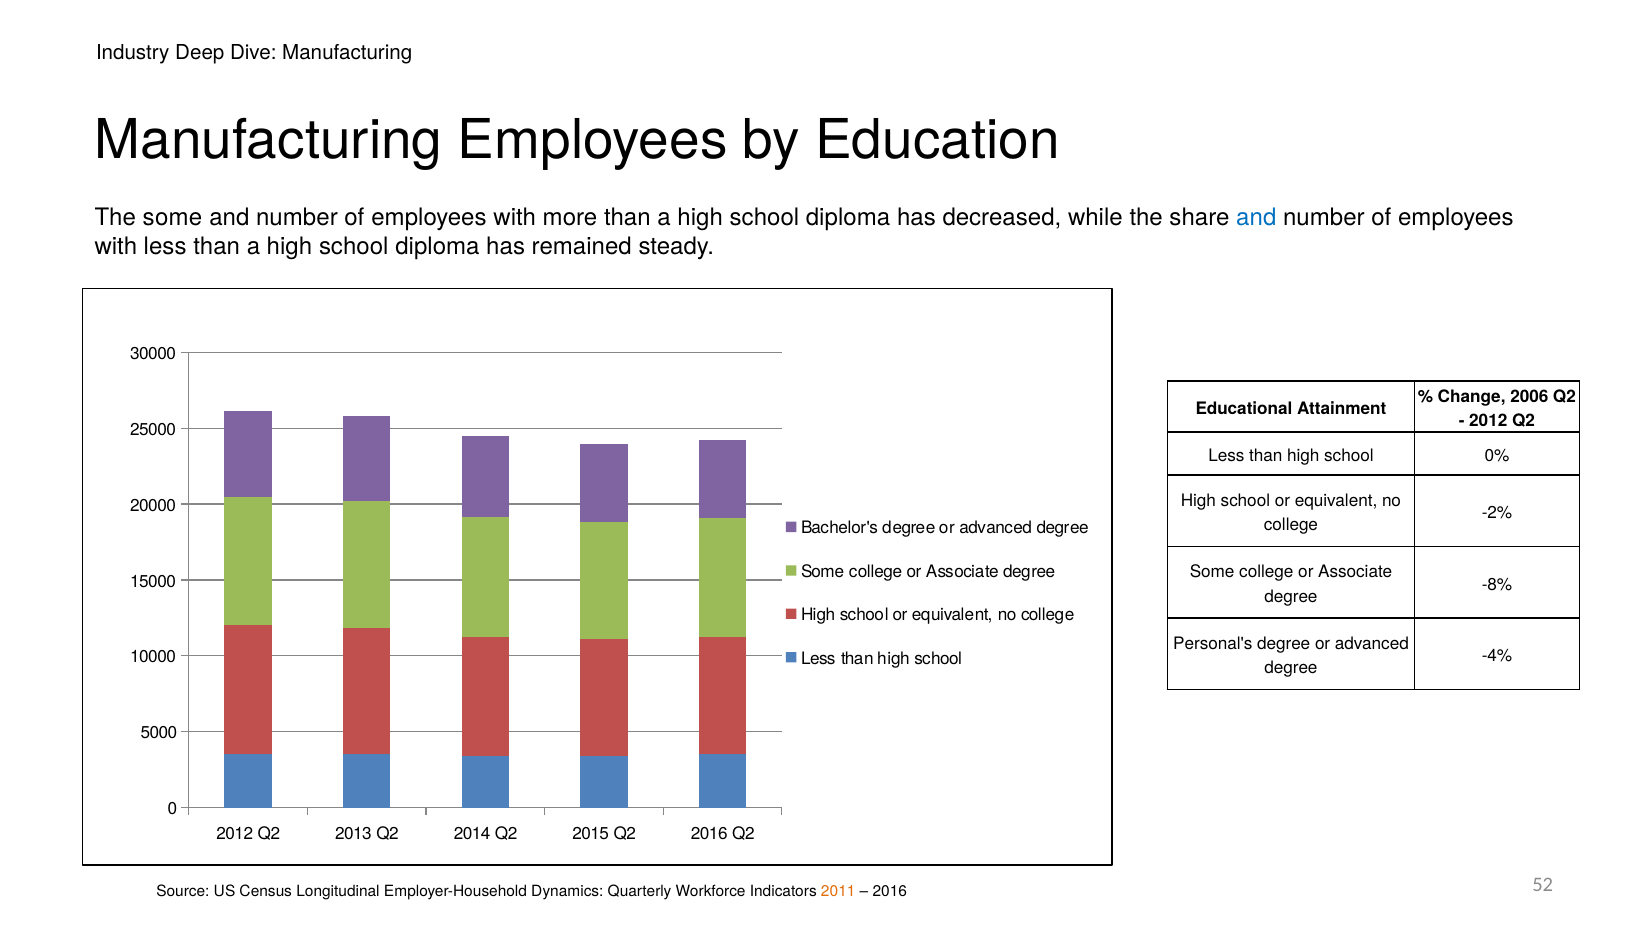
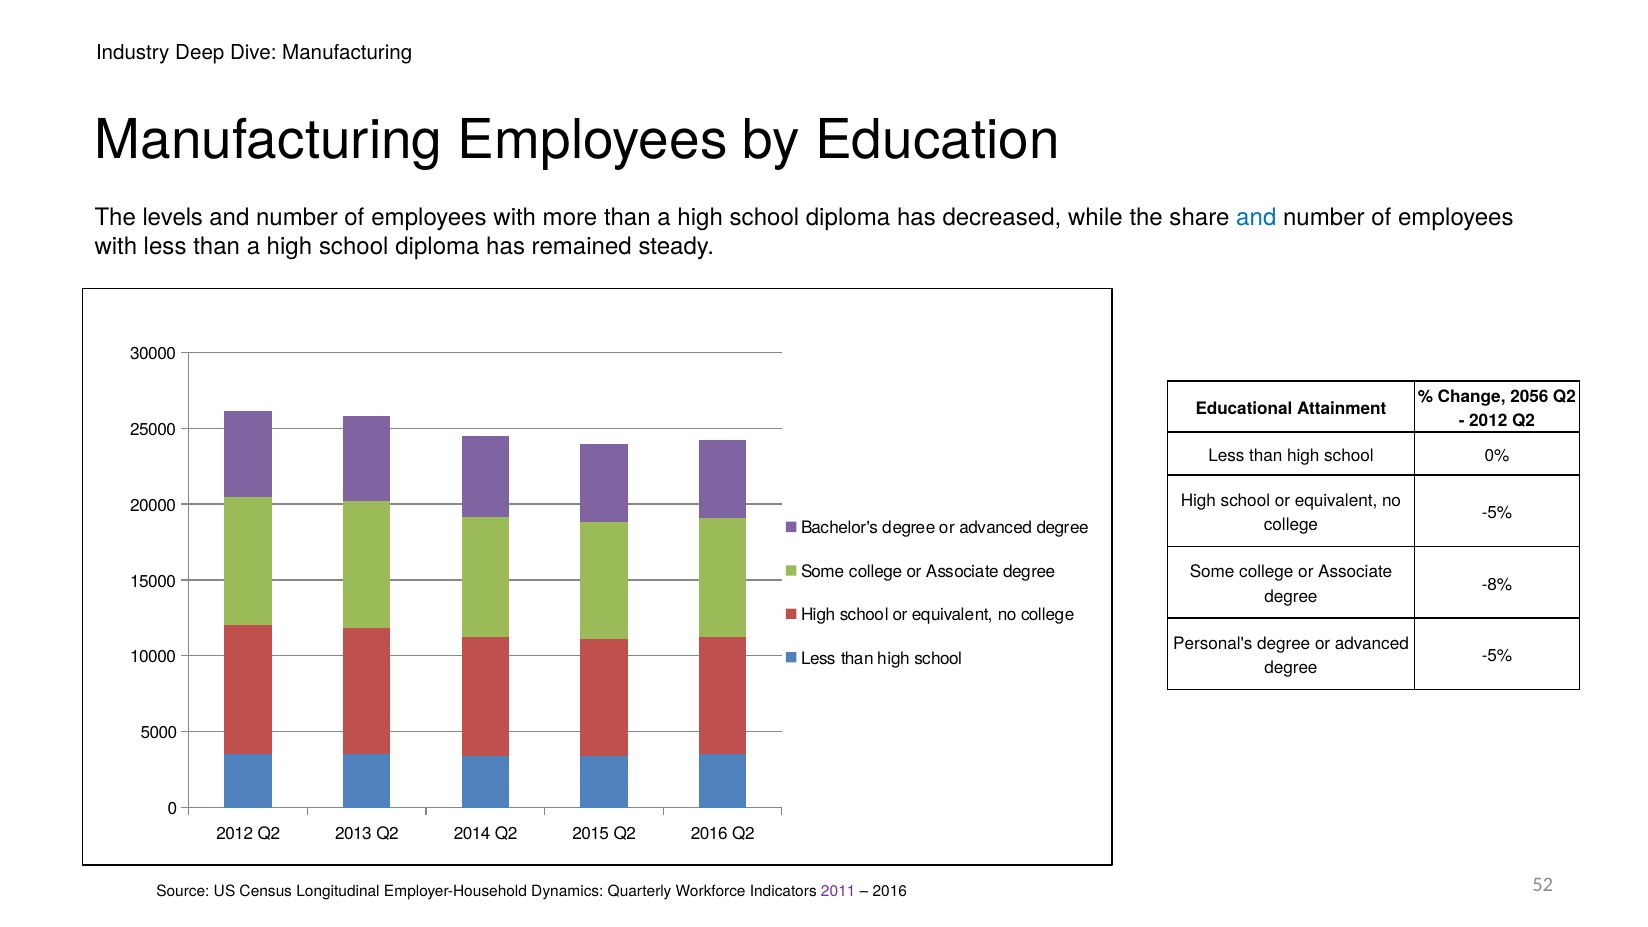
The some: some -> levels (173, 218)
2006: 2006 -> 2056 (1529, 397)
-2%: -2% -> -5% (1497, 513)
-4%: -4% -> -5% (1497, 656)
2011 colour: orange -> purple (838, 892)
